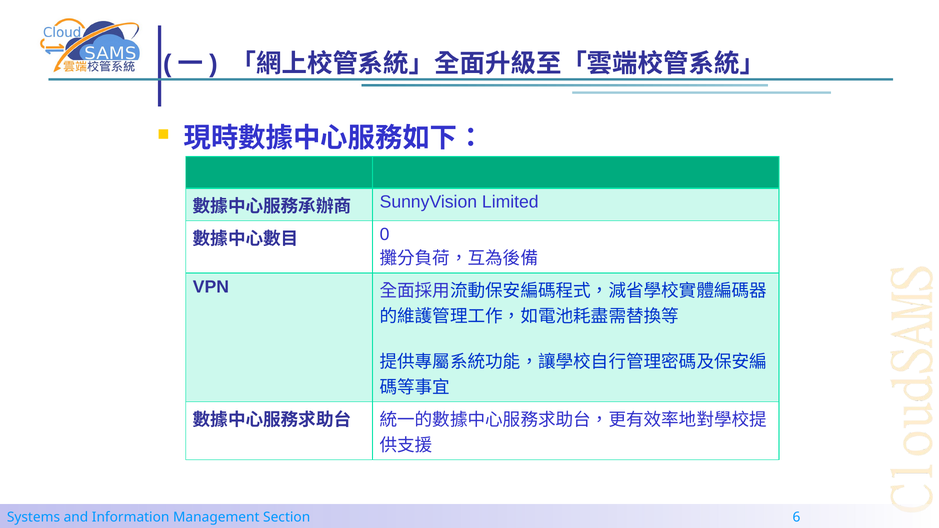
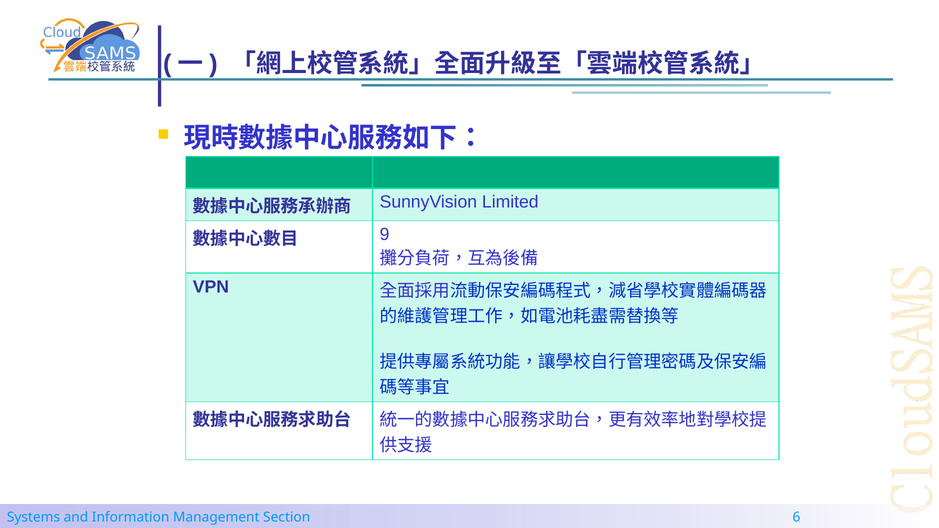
0: 0 -> 9 (385, 235)
